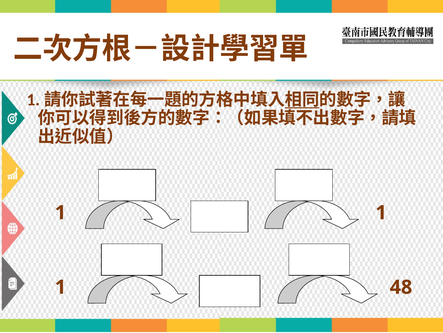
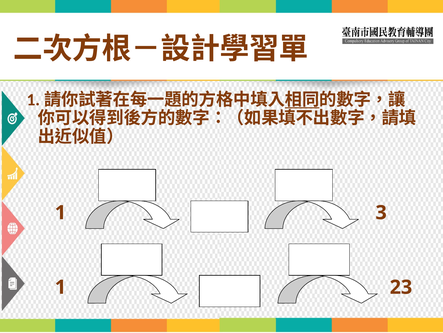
1: 1 -> 3 (381, 212)
48: 48 -> 23 (401, 287)
